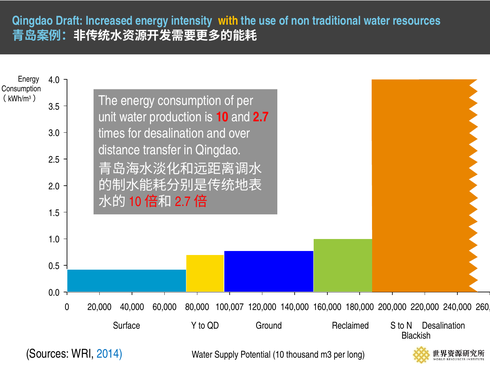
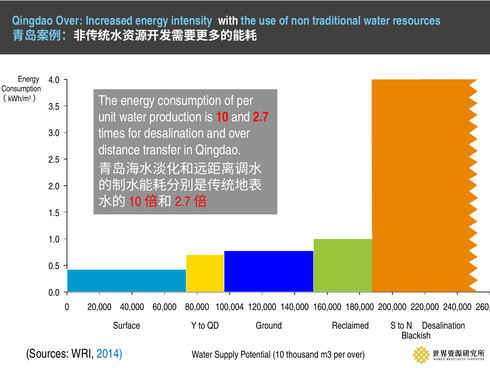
Qingdao Draft: Draft -> Over (69, 21)
with colour: yellow -> white (228, 21)
100,007: 100,007 -> 100,004 (230, 307)
per long: long -> over (356, 354)
